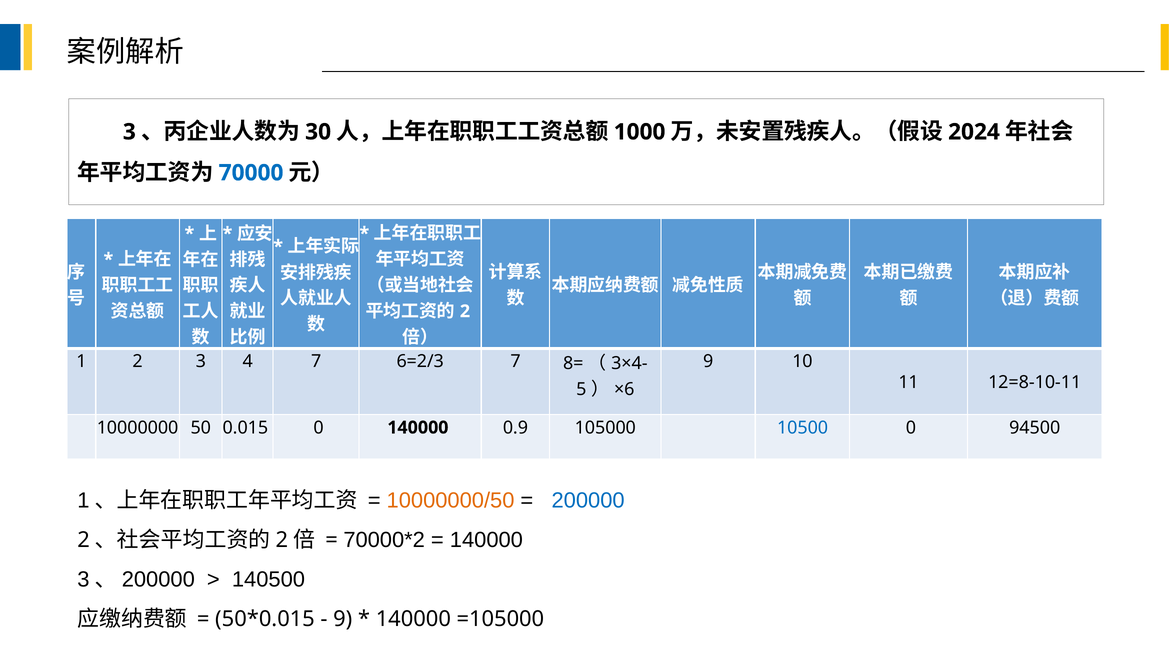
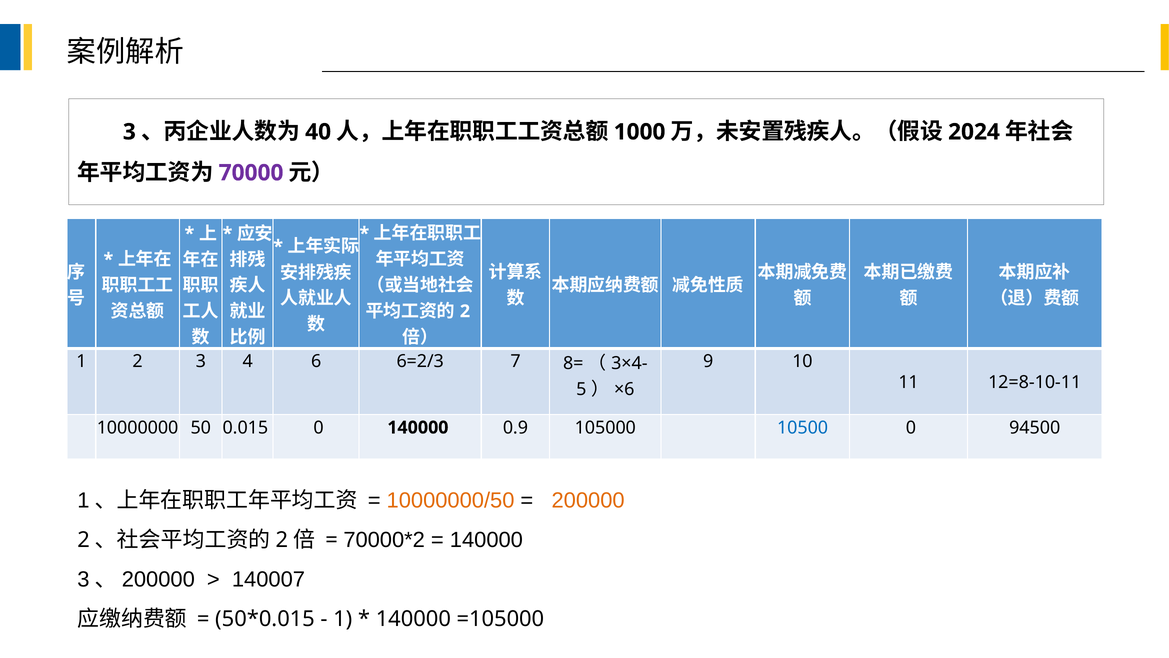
30: 30 -> 40 (318, 132)
70000 colour: blue -> purple (251, 173)
4 7: 7 -> 6 (316, 361)
200000 colour: blue -> orange (588, 500)
140500: 140500 -> 140007 (268, 579)
9: 9 -> 1 (343, 619)
